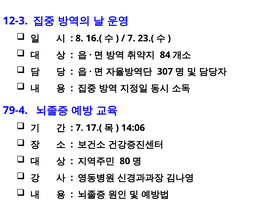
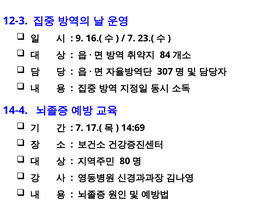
8: 8 -> 9 (79, 38)
79-4: 79-4 -> 14-4 (15, 110)
14:06: 14:06 -> 14:69 (133, 128)
